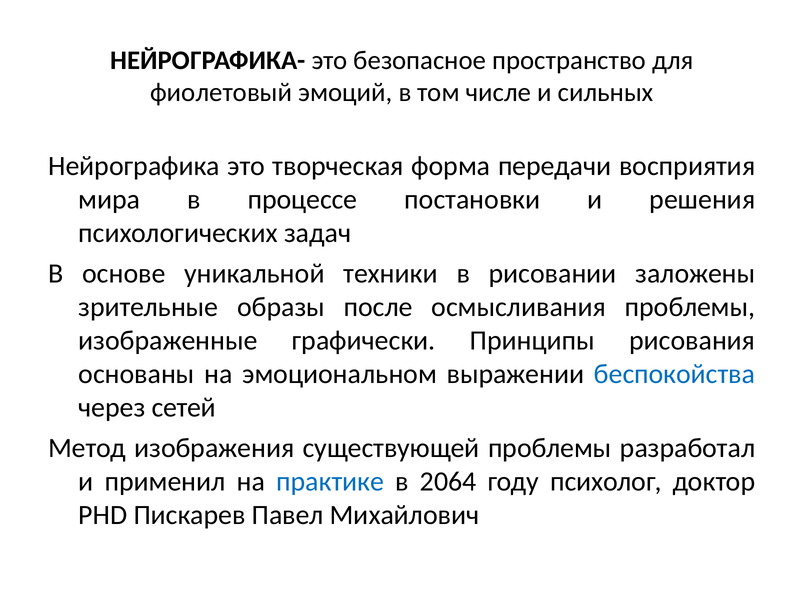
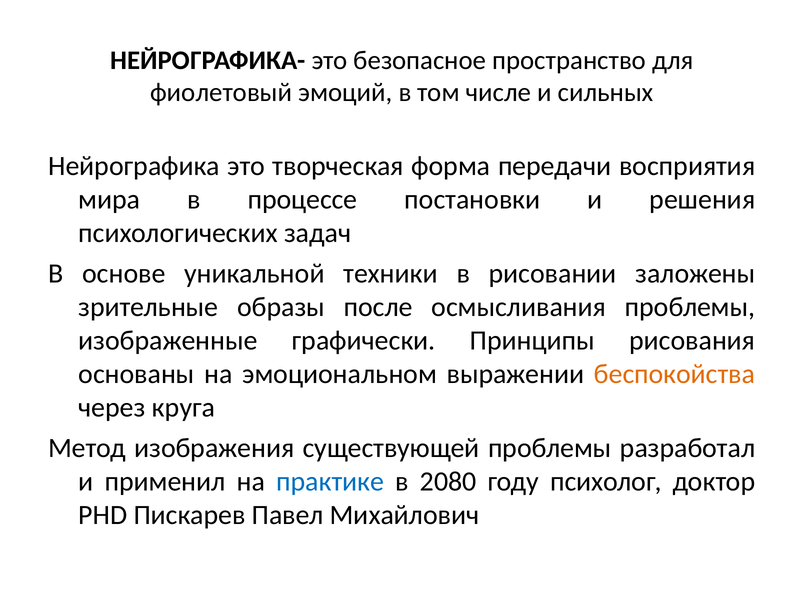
беспокойства colour: blue -> orange (675, 374)
сетей: сетей -> круга (184, 408)
2064: 2064 -> 2080 (448, 482)
